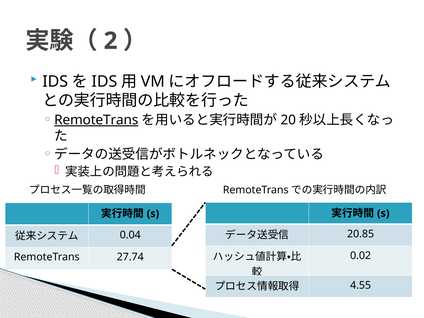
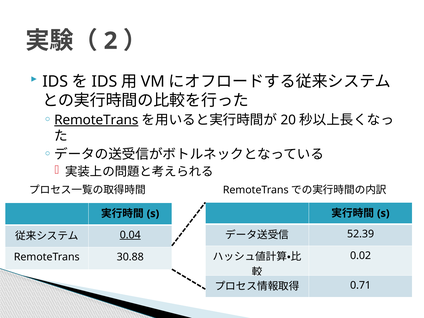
20.85: 20.85 -> 52.39 (361, 234)
0.04 underline: none -> present (130, 235)
27.74: 27.74 -> 30.88 (130, 257)
4.55: 4.55 -> 0.71 (361, 285)
